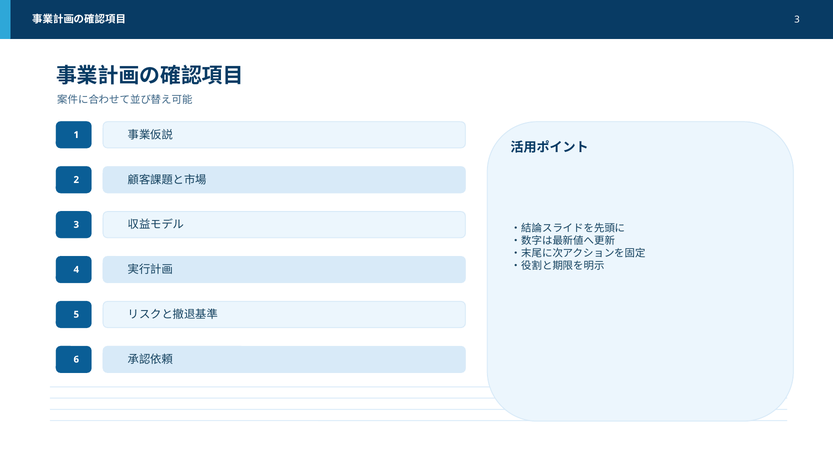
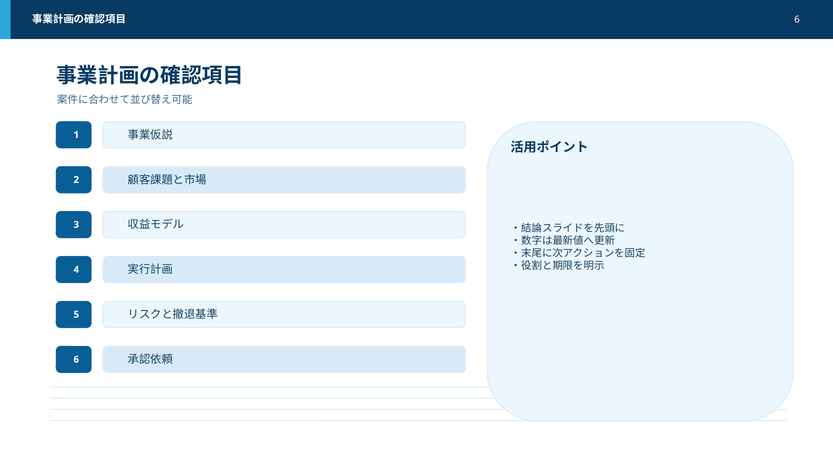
3: 3 -> 6 (797, 19)
